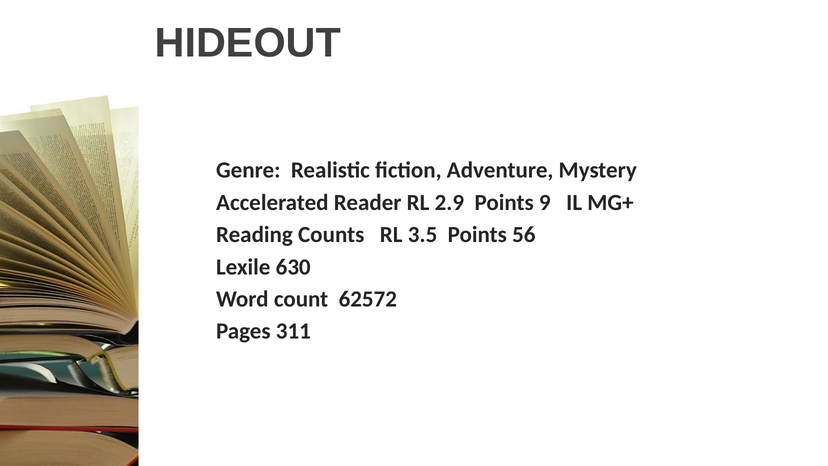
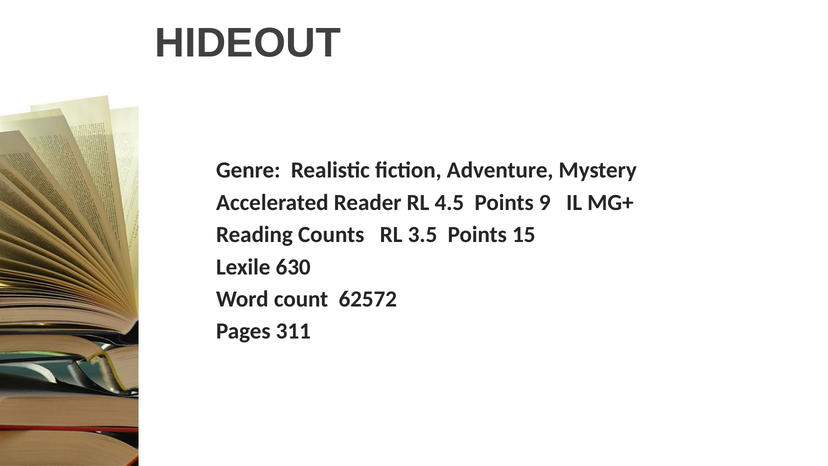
2.9: 2.9 -> 4.5 (449, 202)
56: 56 -> 15 (524, 235)
